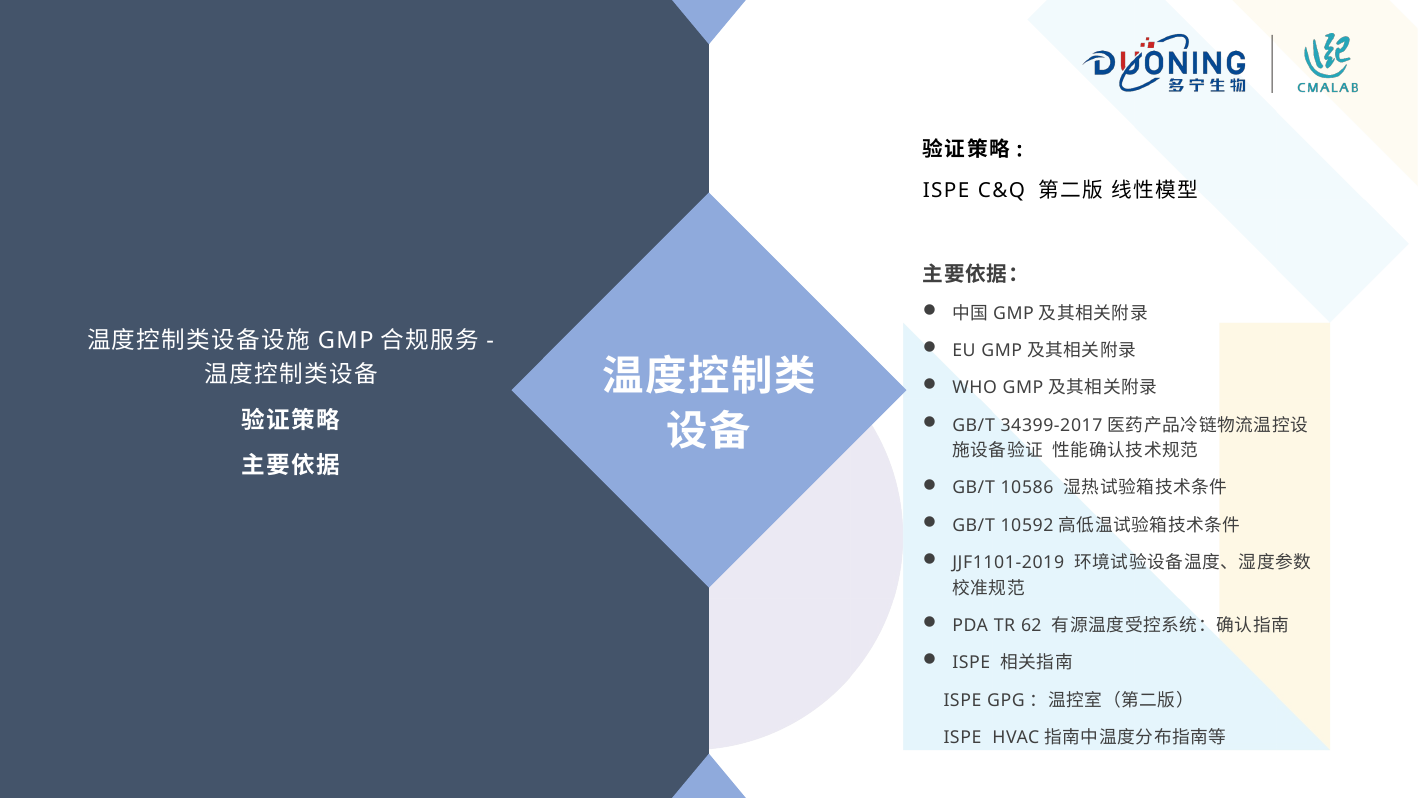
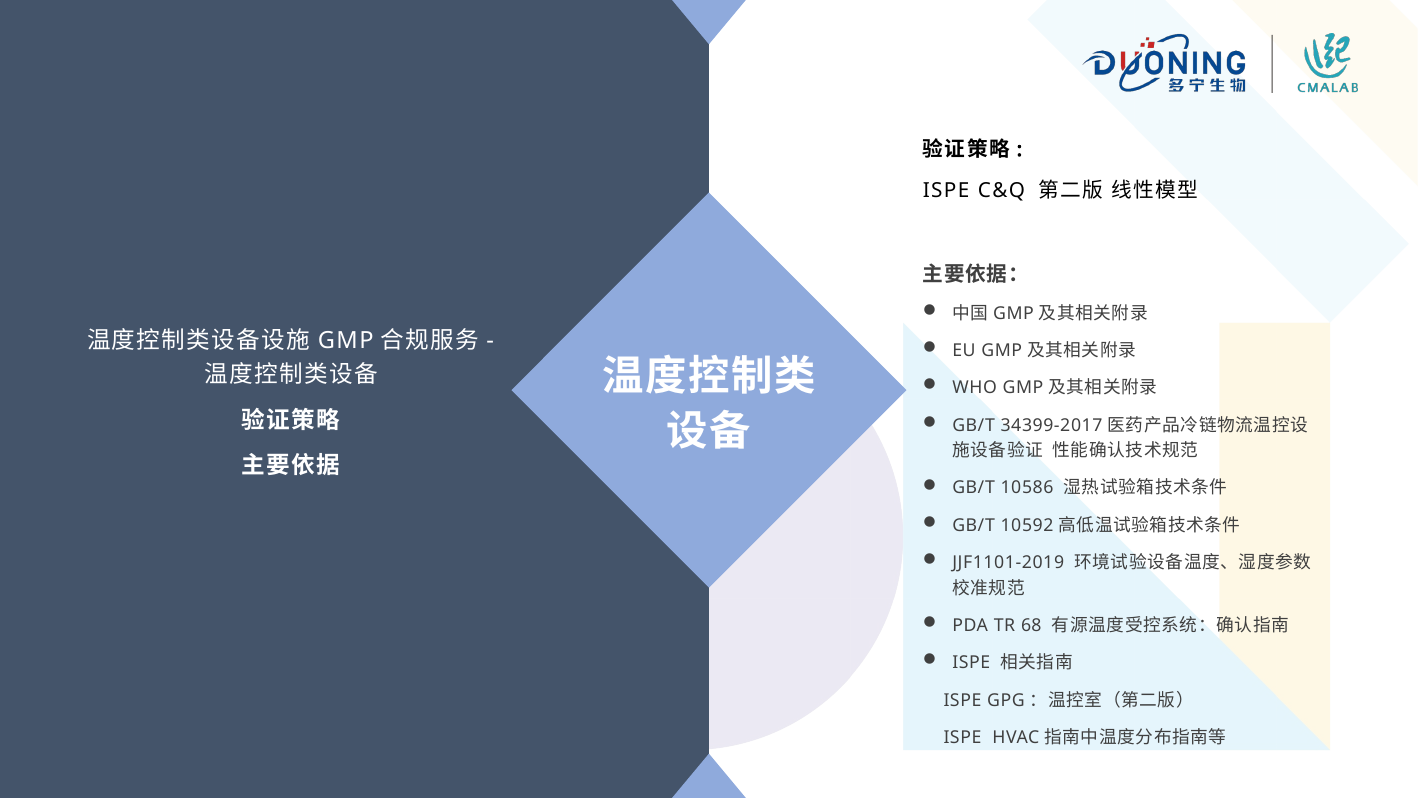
62: 62 -> 68 (1031, 625)
